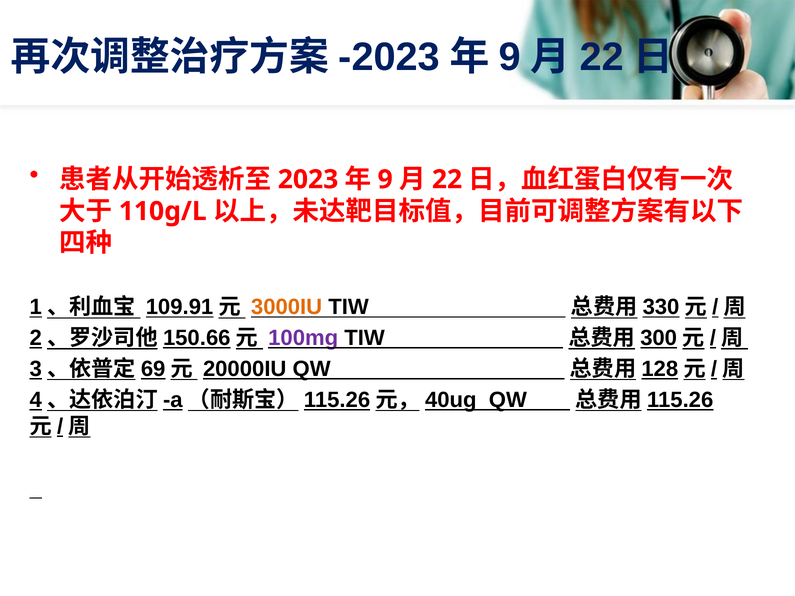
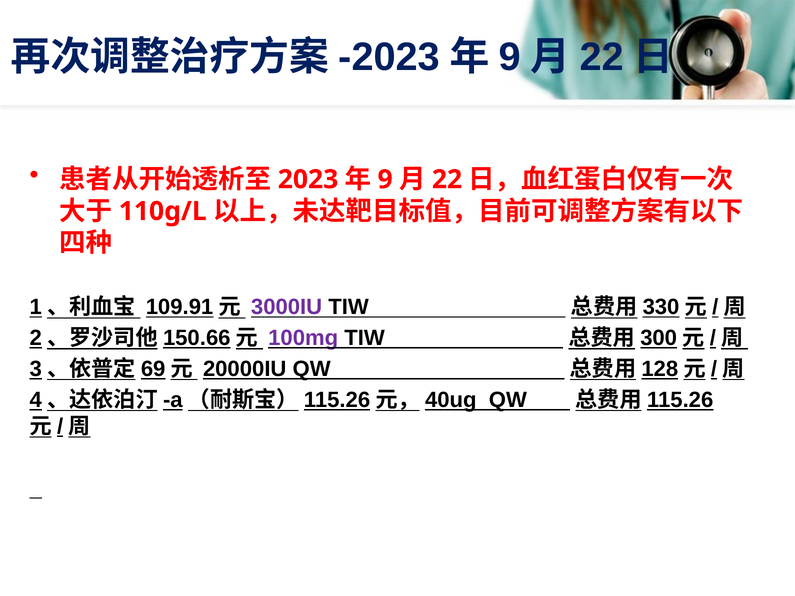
3000IU colour: orange -> purple (287, 307)
